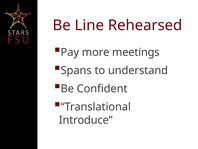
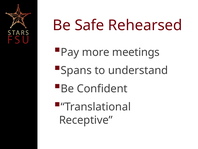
Line: Line -> Safe (89, 25)
Introduce: Introduce -> Receptive (86, 120)
